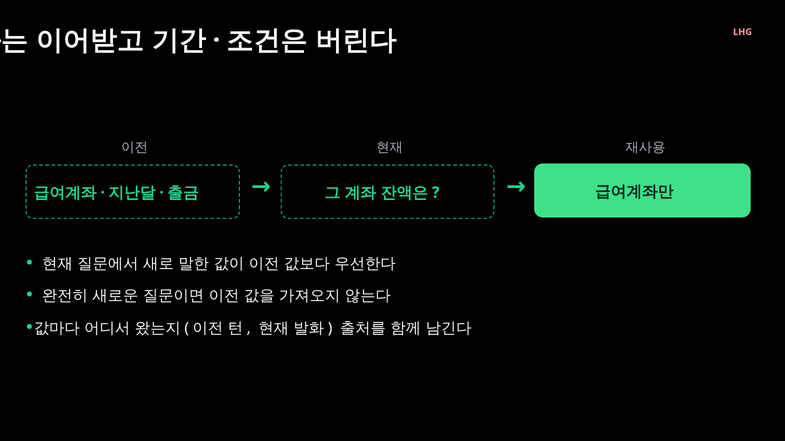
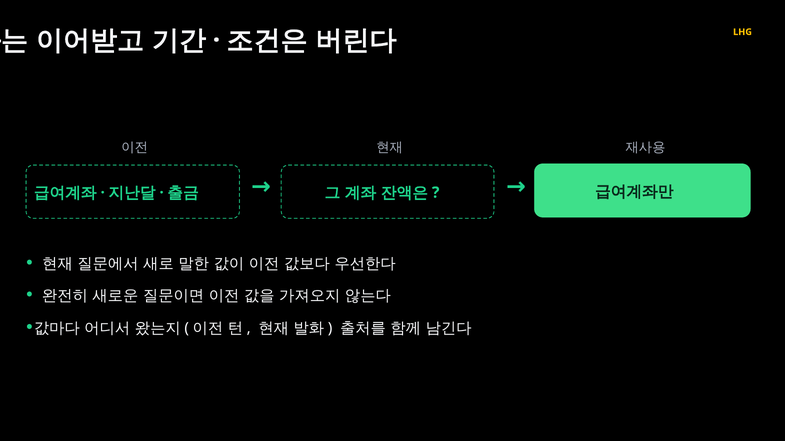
LHG colour: pink -> yellow (743, 32)
